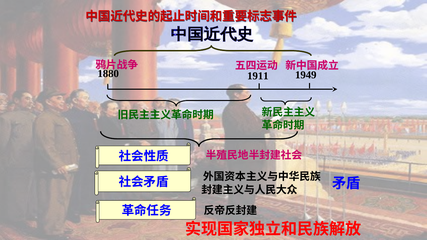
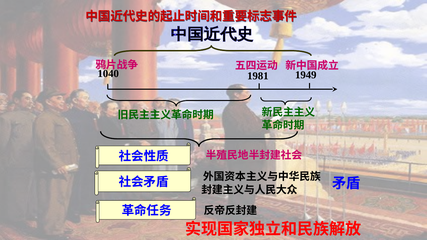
1880: 1880 -> 1040 (108, 74)
1911: 1911 -> 1981 (258, 76)
